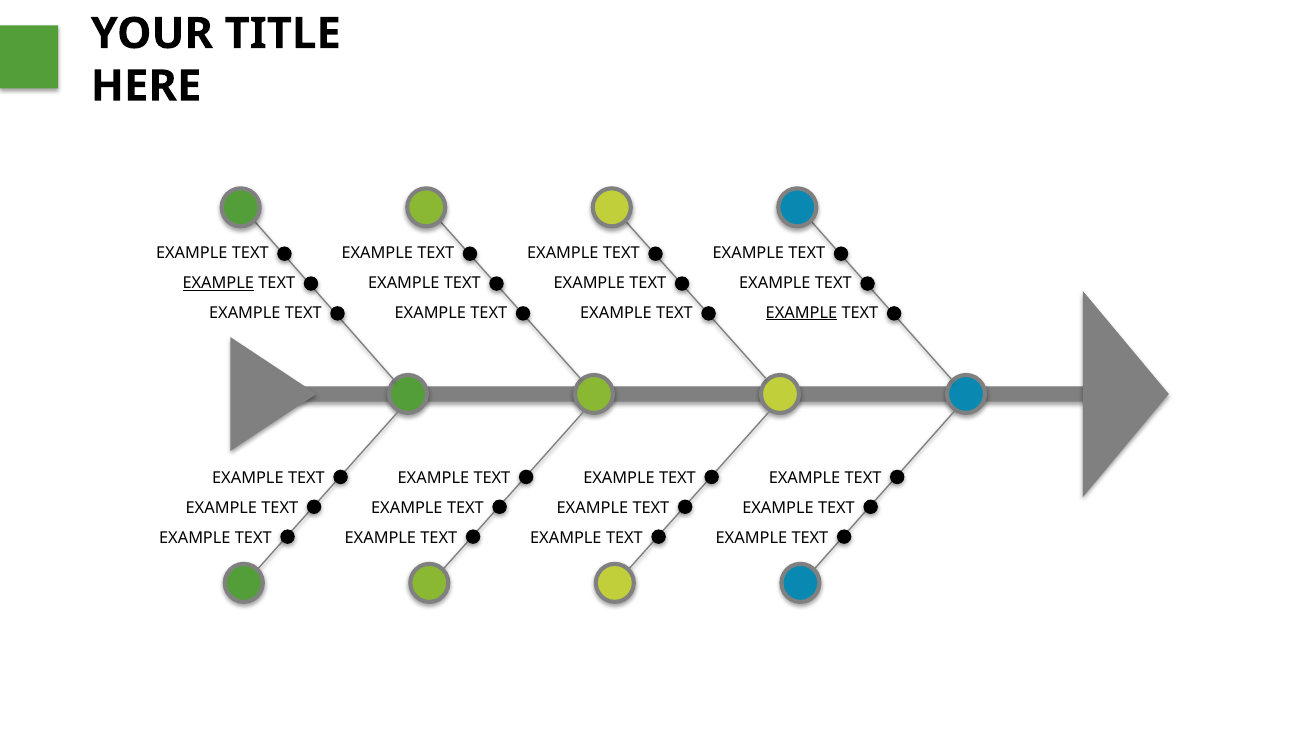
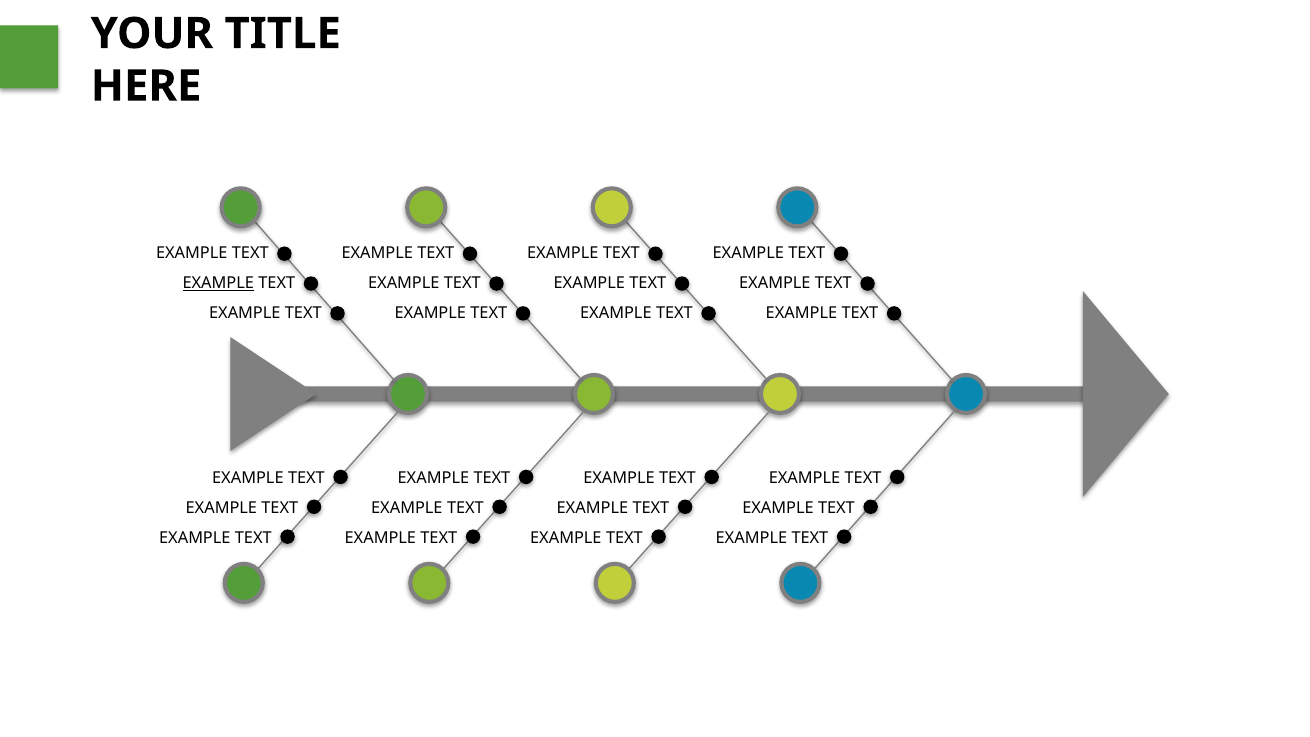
EXAMPLE underline: present -> none (801, 313)
